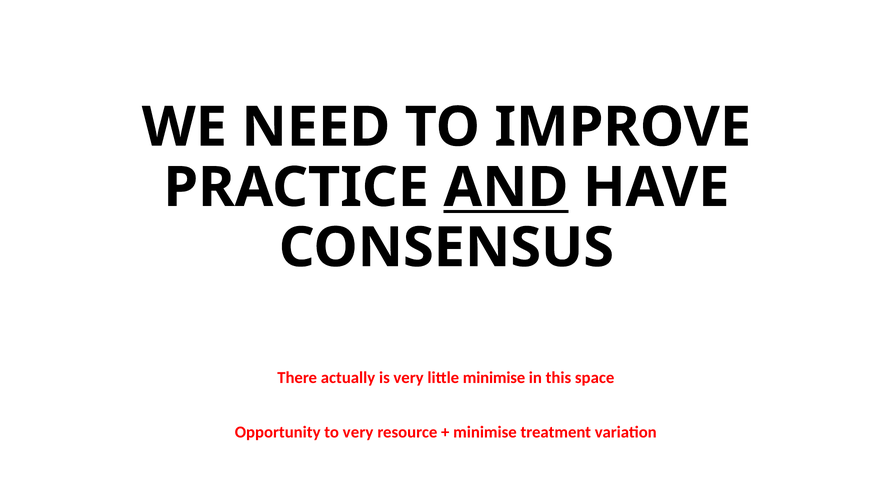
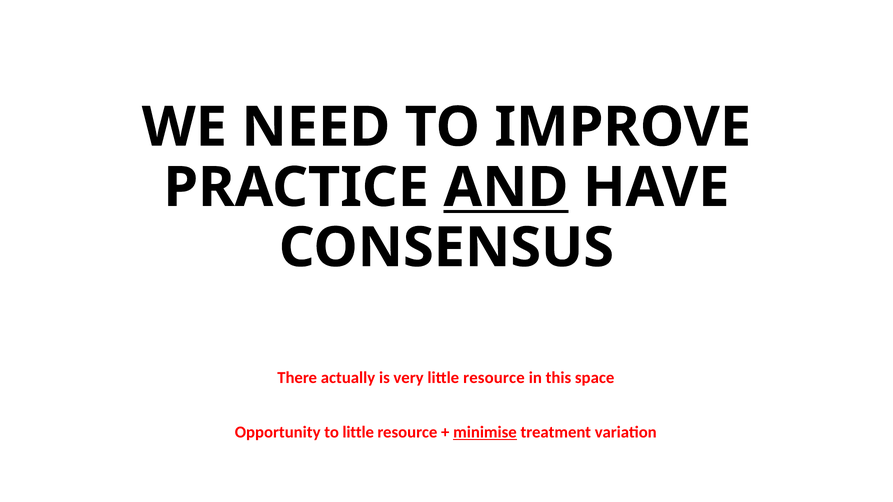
very little minimise: minimise -> resource (494, 378)
to very: very -> little (358, 433)
minimise underline: none -> present (485, 433)
